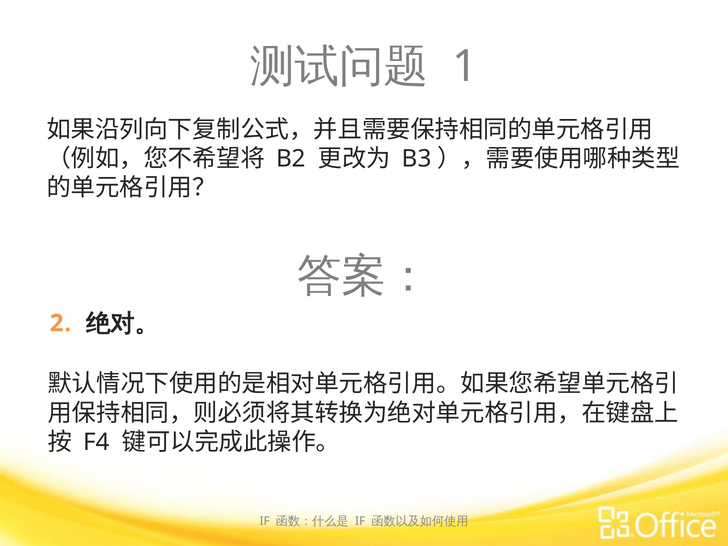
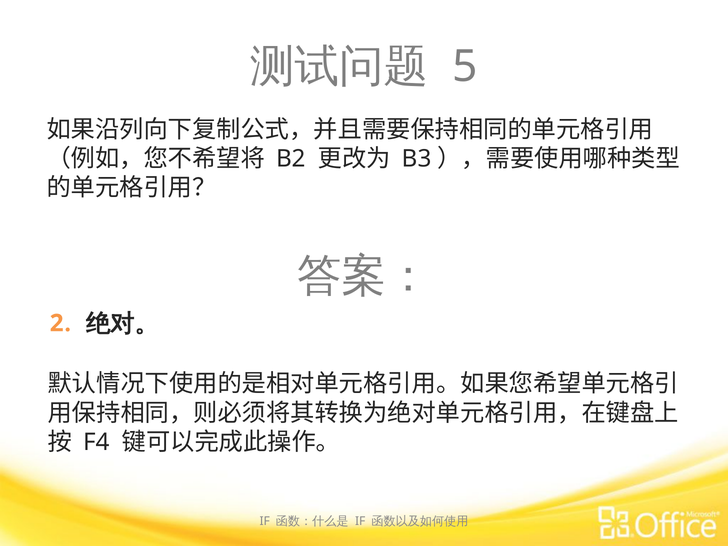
1: 1 -> 5 (465, 67)
